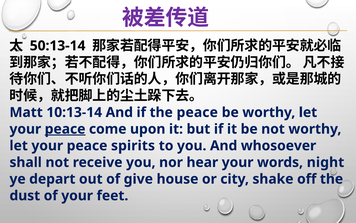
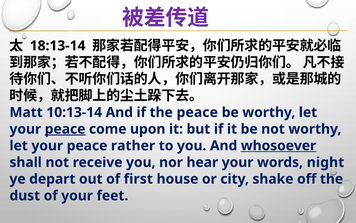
50:13-14: 50:13-14 -> 18:13-14 (58, 46)
spirits: spirits -> rather (133, 145)
whosoever underline: none -> present (279, 145)
give: give -> first (138, 179)
